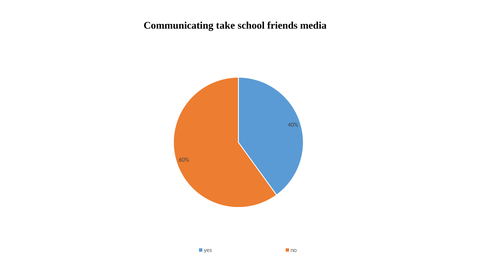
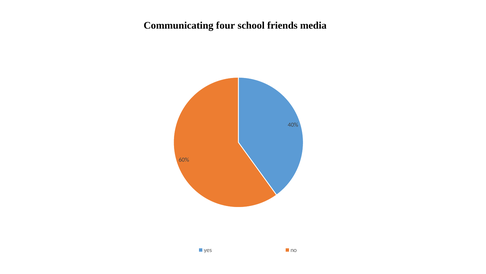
take: take -> four (225, 25)
